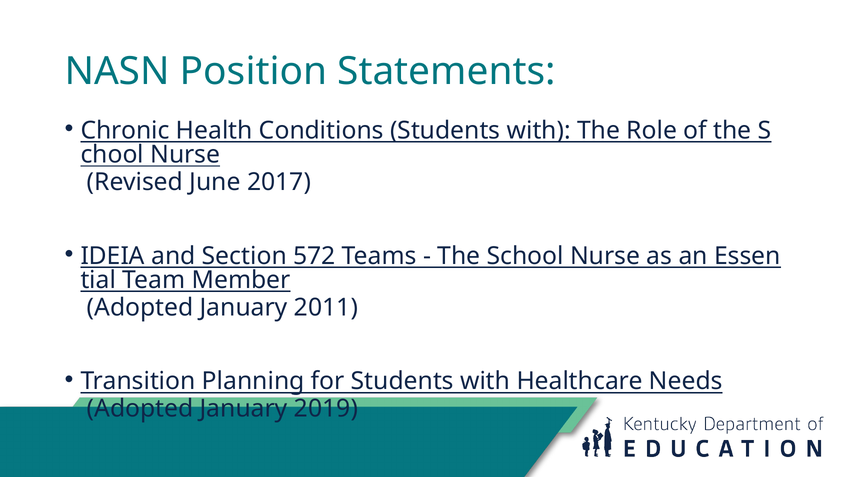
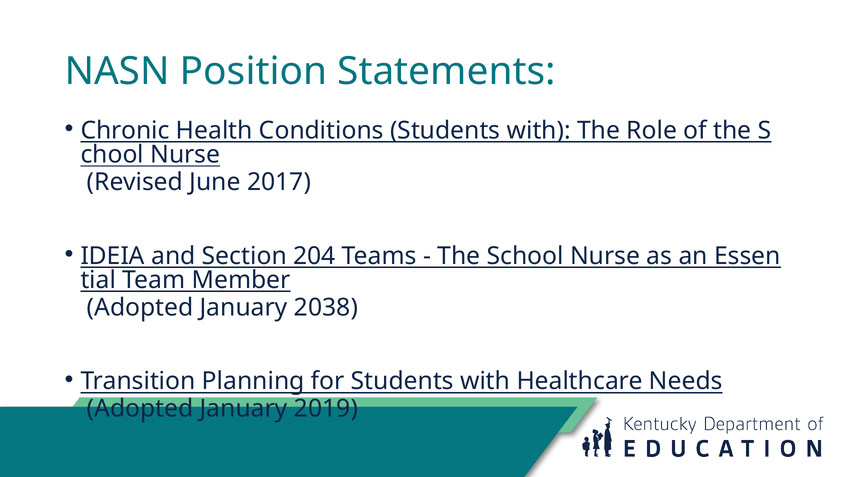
572: 572 -> 204 (314, 256)
2011: 2011 -> 2038 (326, 307)
